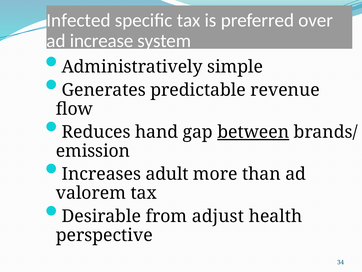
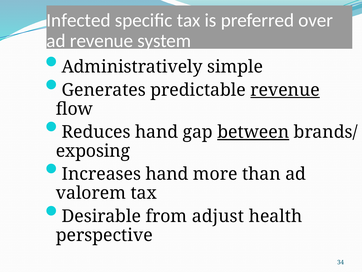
ad increase: increase -> revenue (102, 41)
revenue underline: none -> present (285, 90)
emission: emission -> exposing (93, 151)
Increases adult: adult -> hand (167, 174)
